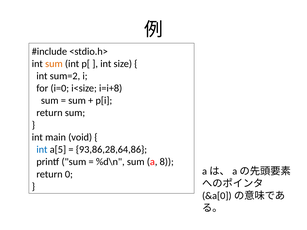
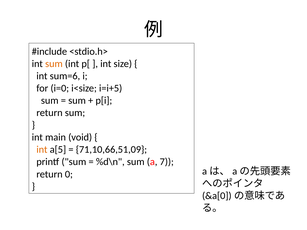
sum=2: sum=2 -> sum=6 (65, 76)
i=i+8: i=i+8 -> i=i+5 (111, 88)
int colour: blue -> orange (42, 150)
93,86,28,64,86: 93,86,28,64,86 -> 71,10,66,51,09 (111, 150)
8: 8 -> 7 (167, 162)
